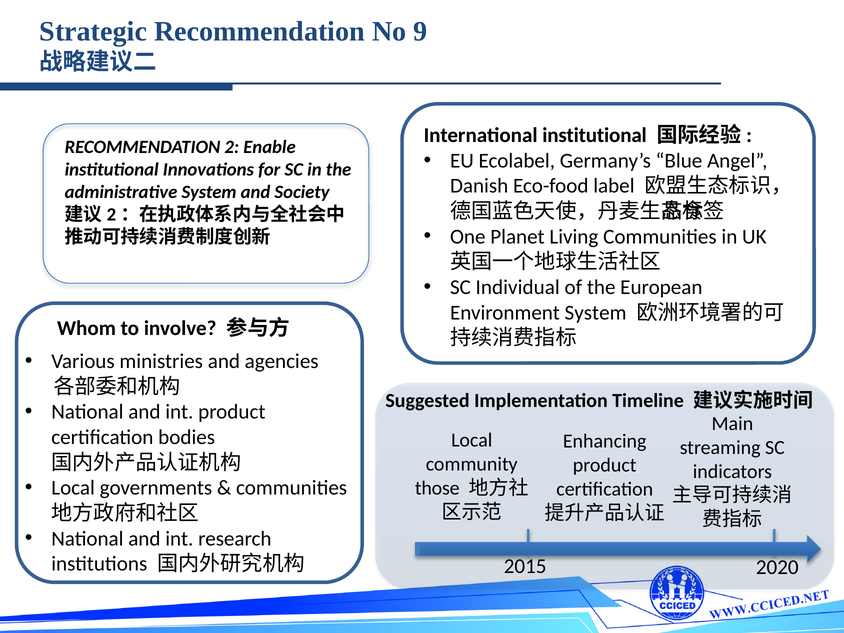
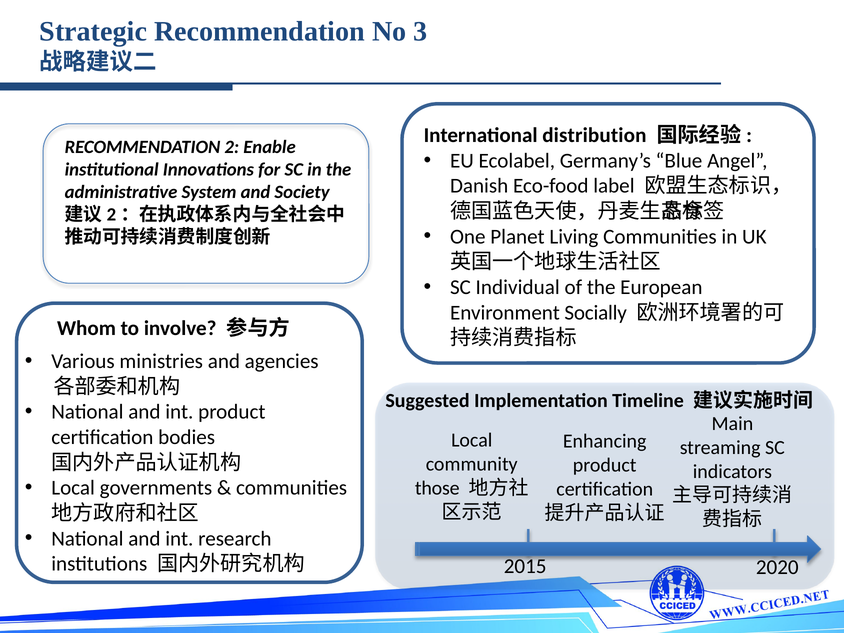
9: 9 -> 3 (420, 31)
International institutional: institutional -> distribution (594, 135)
Environment System: System -> Socially (596, 313)
